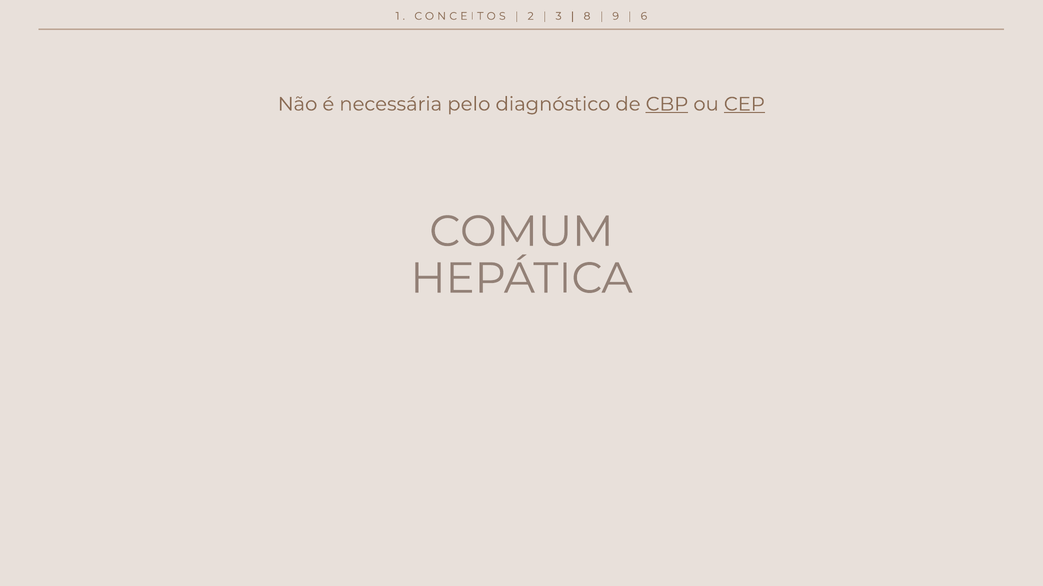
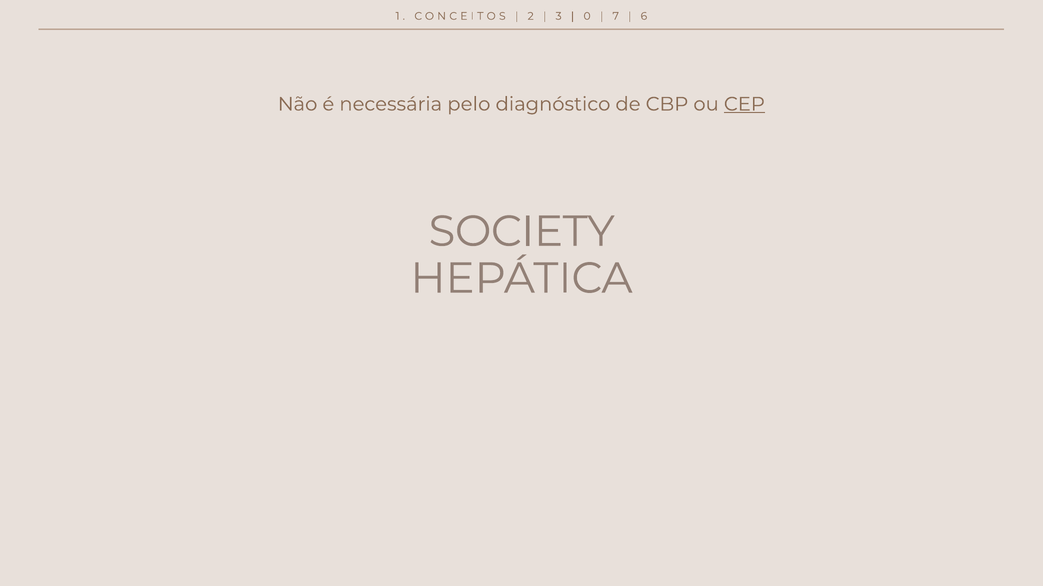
8: 8 -> 0 (587, 16)
9: 9 -> 7 (616, 16)
CBP underline: present -> none (667, 104)
COMUM: COMUM -> SOCIETY (522, 232)
